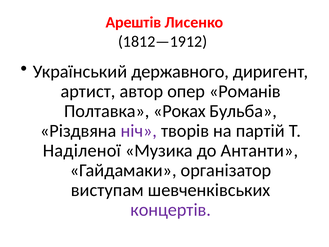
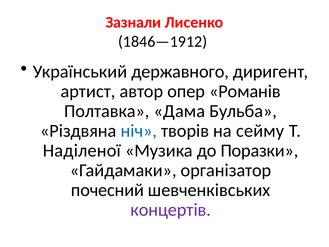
Арештів: Арештів -> Зазнали (133, 22)
1812—1912: 1812—1912 -> 1846—1912 (163, 41)
Роках: Роках -> Дама (179, 111)
ніч colour: purple -> blue (139, 131)
партій: партій -> сейму (260, 131)
Антанти: Антанти -> Поразки (259, 150)
виступам: виступам -> почесний (107, 190)
